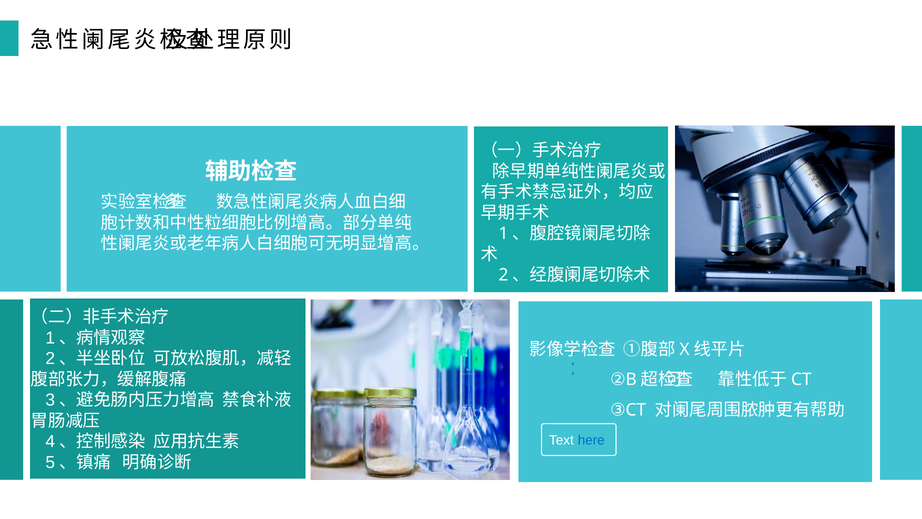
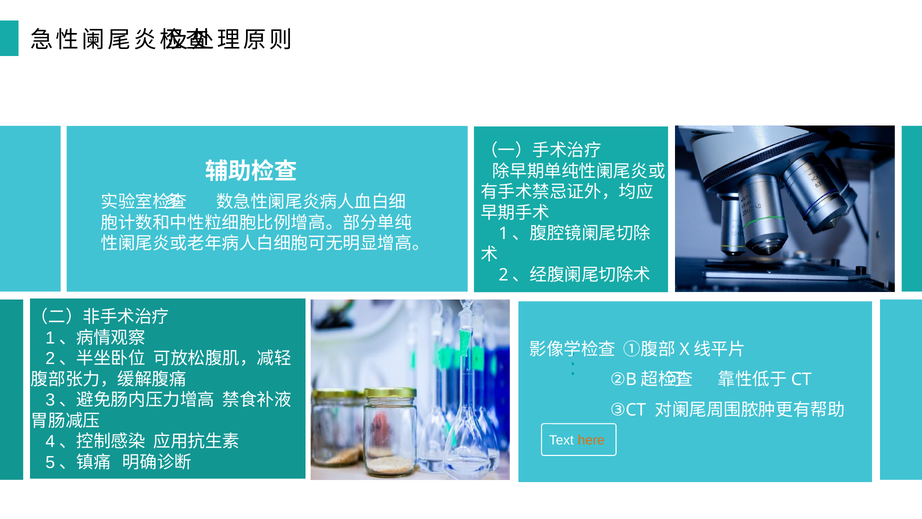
here colour: blue -> orange (591, 440)
